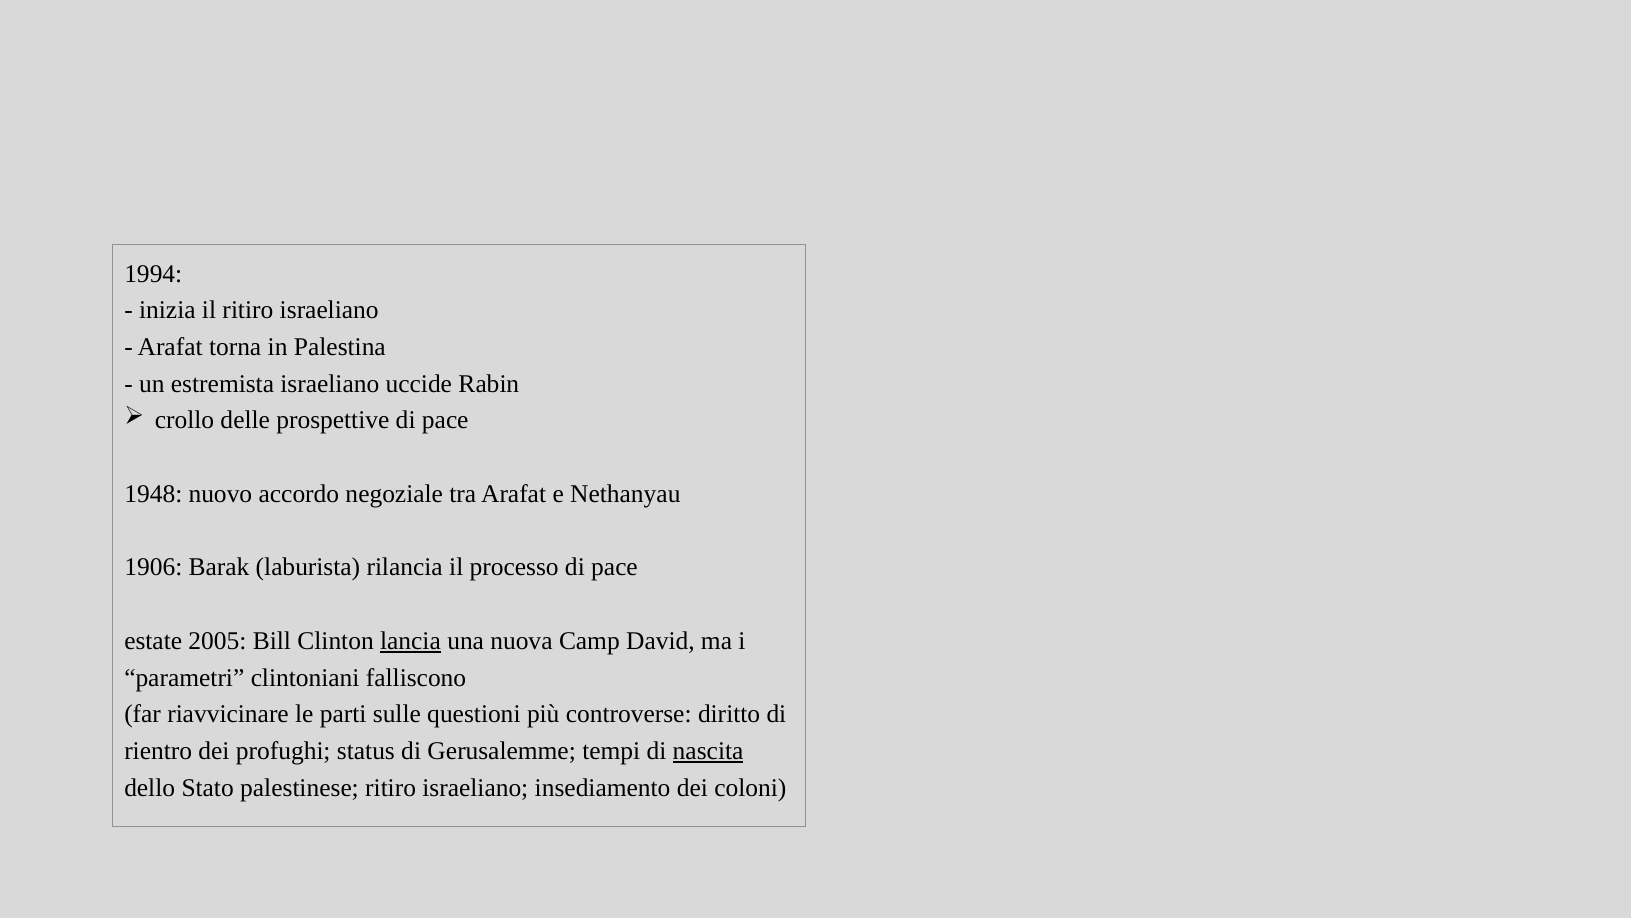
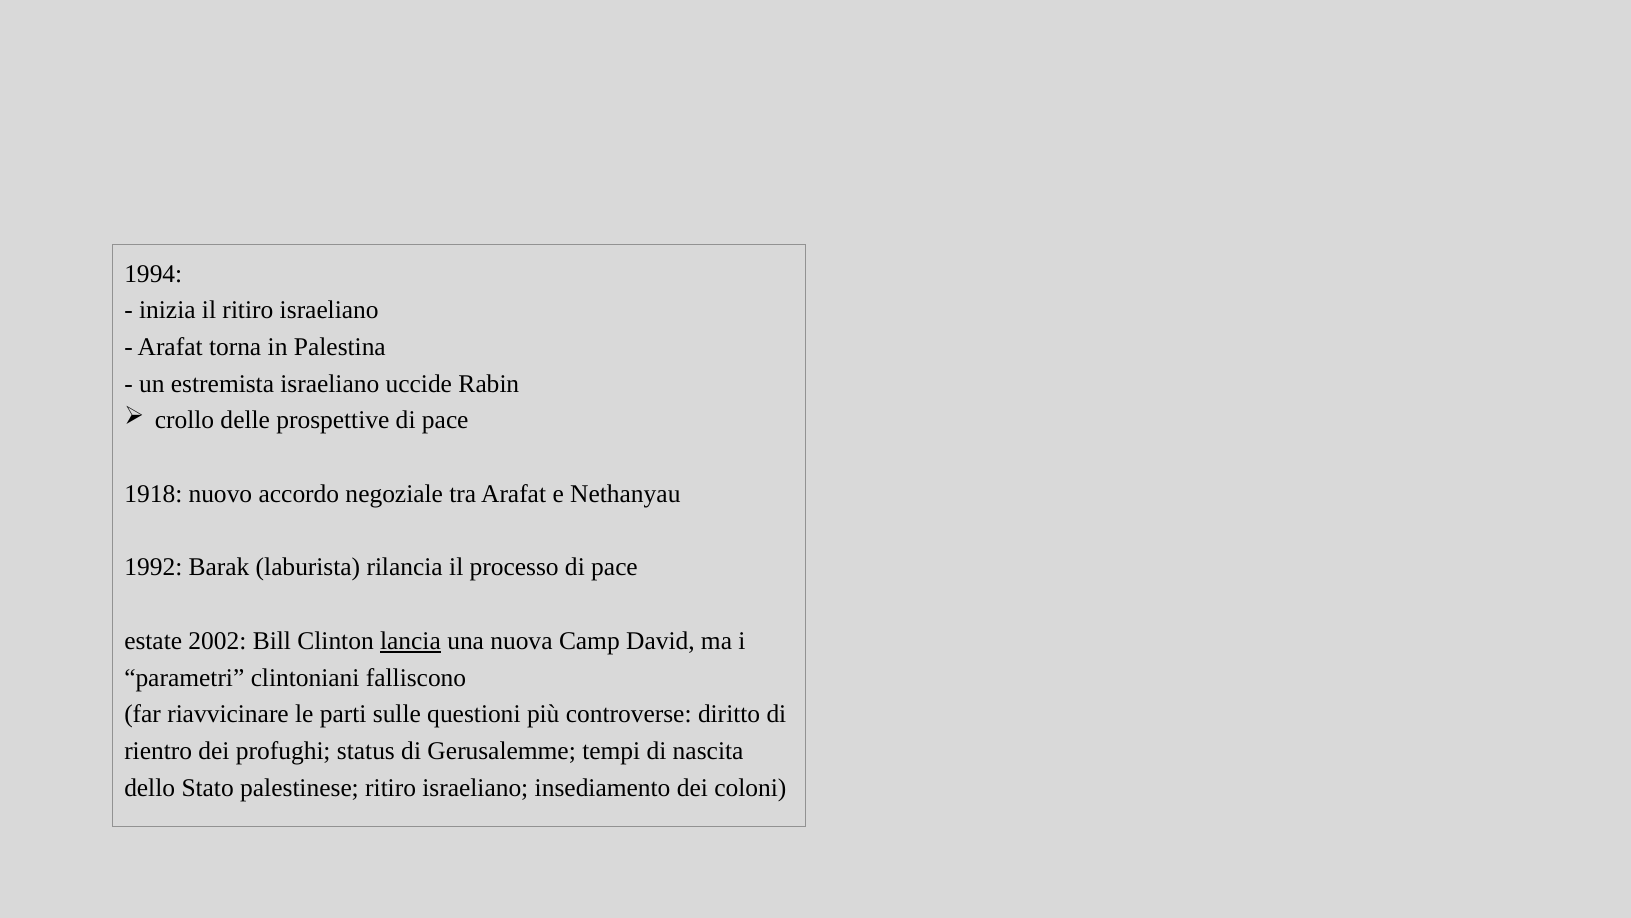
1948: 1948 -> 1918 (153, 494)
1906: 1906 -> 1992 (153, 567)
2005: 2005 -> 2002 (217, 640)
nascita underline: present -> none (708, 751)
